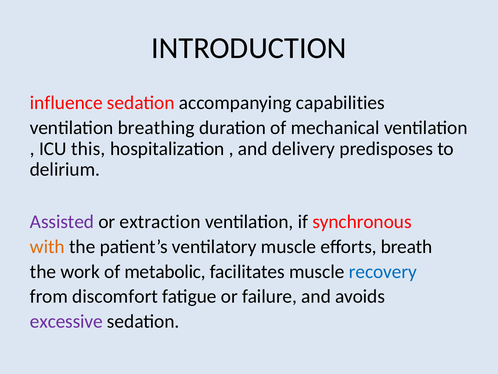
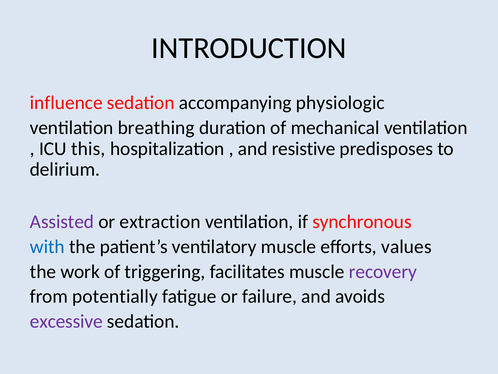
capabilities: capabilities -> physiologic (340, 103)
delivery: delivery -> resistive (304, 148)
with colour: orange -> blue (47, 246)
breath: breath -> values (406, 246)
metabolic: metabolic -> triggering (165, 271)
recovery colour: blue -> purple (383, 271)
discomfort: discomfort -> potentially (115, 296)
